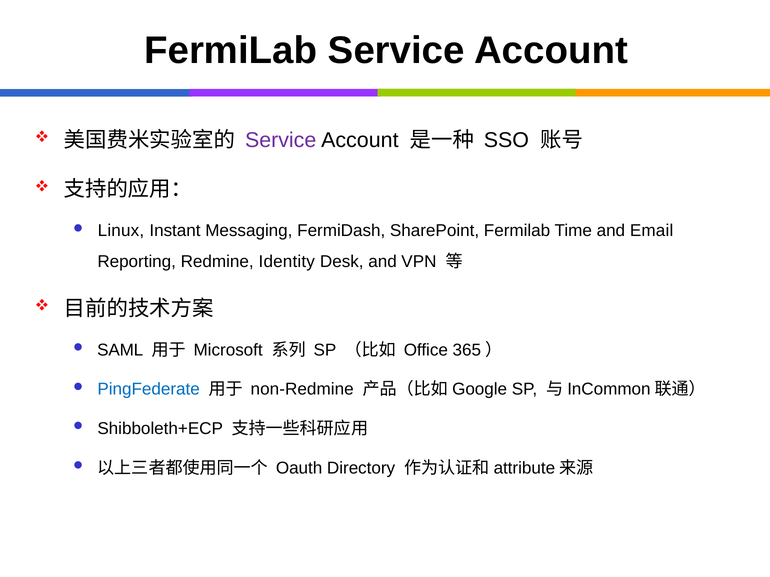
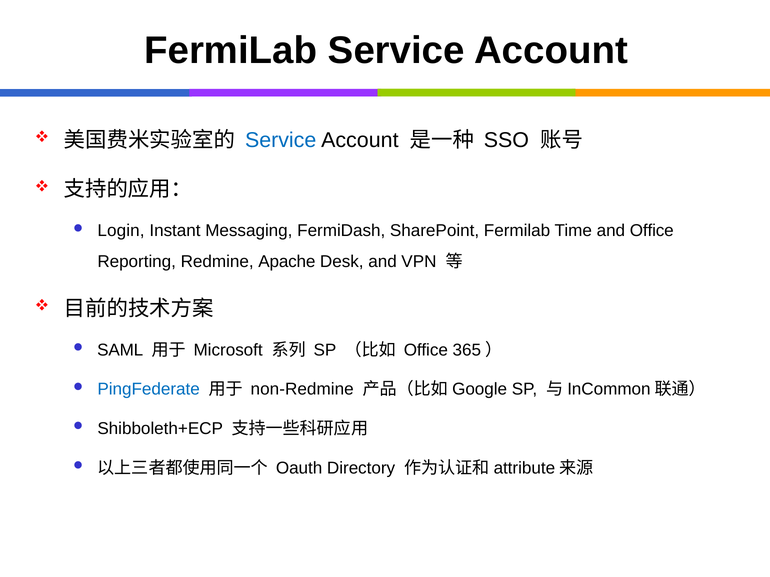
Service colour: purple -> blue (281, 140)
Linux: Linux -> Login (121, 231)
and Email: Email -> Office (652, 231)
Identity: Identity -> Apache (287, 262)
